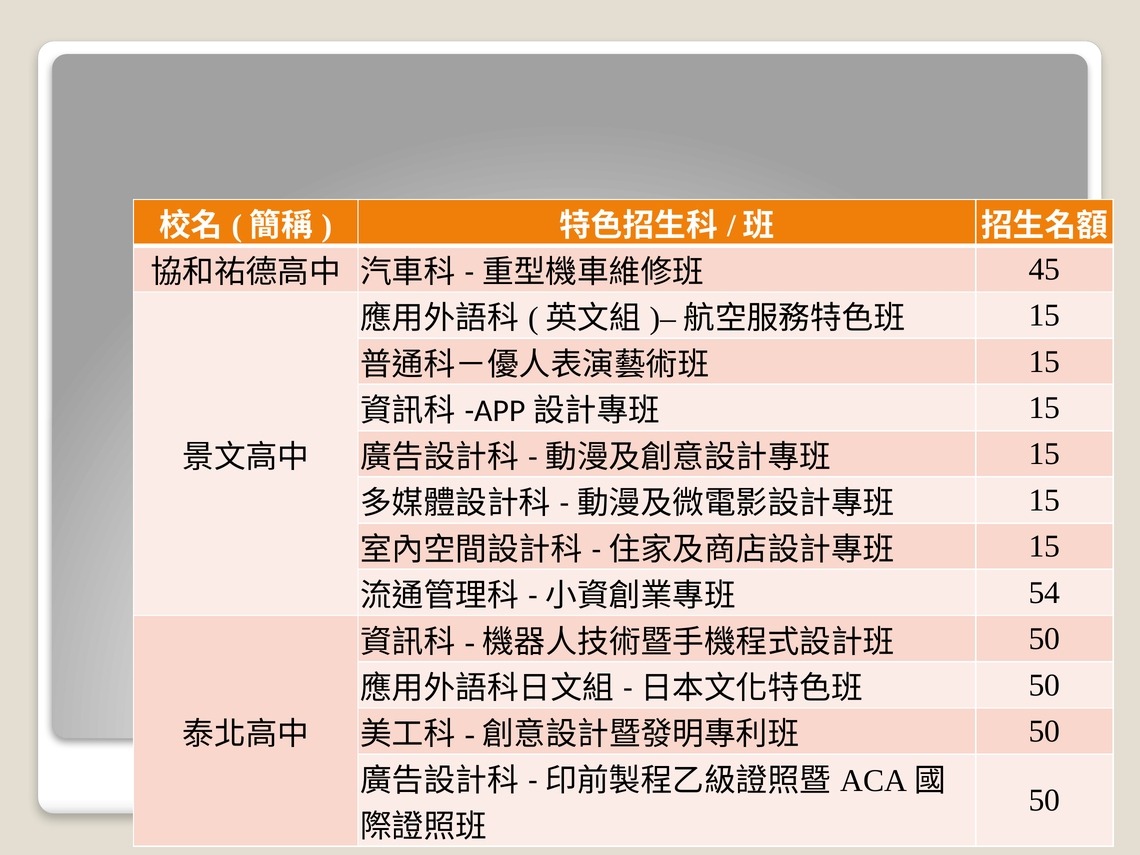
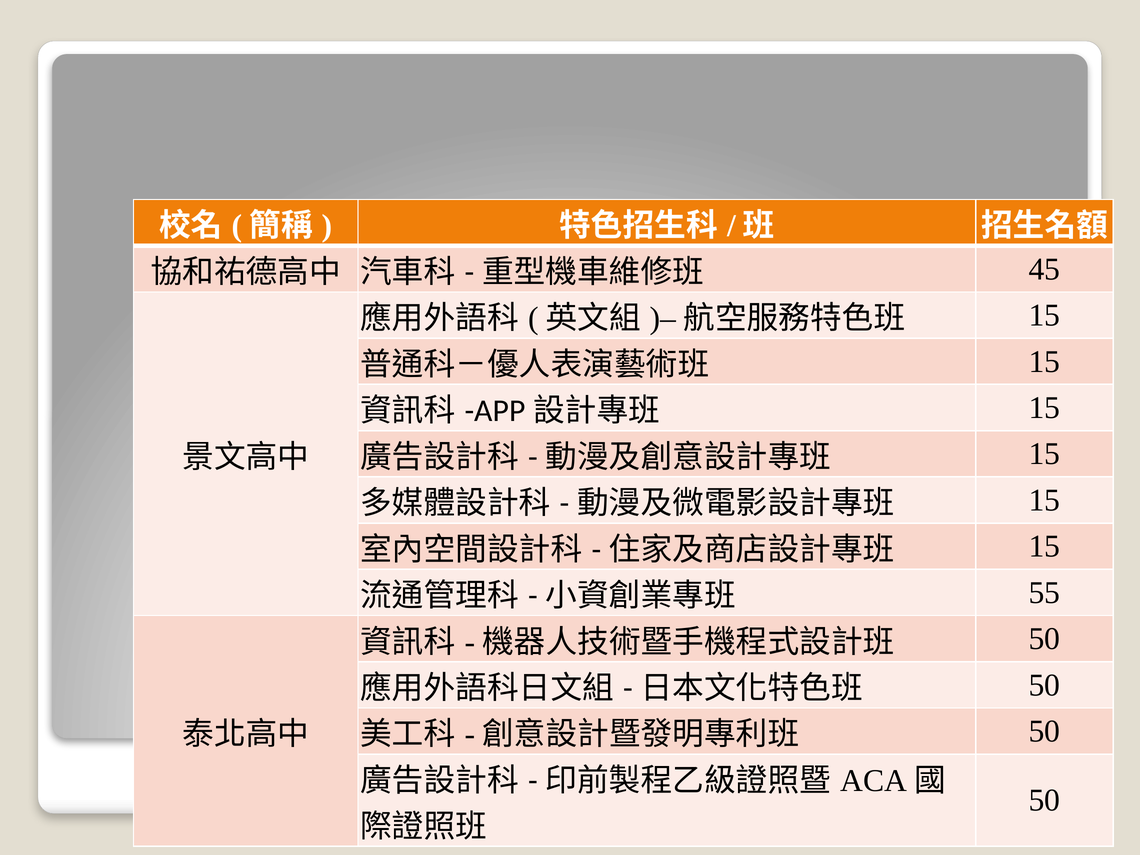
54: 54 -> 55 (1044, 593)
